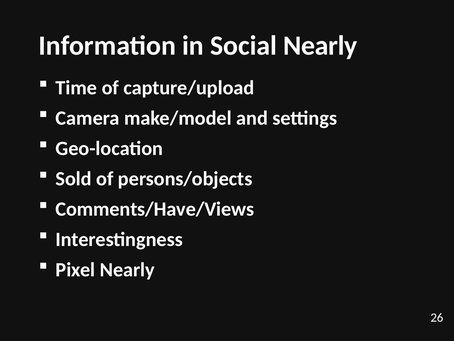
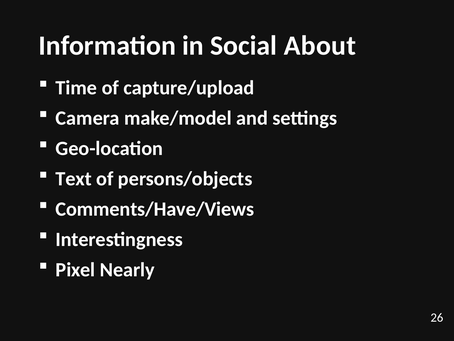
Social Nearly: Nearly -> About (320, 45)
Sold: Sold -> Text (74, 179)
